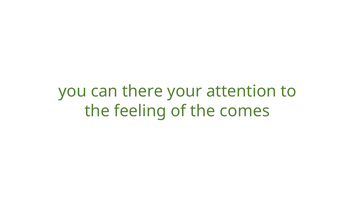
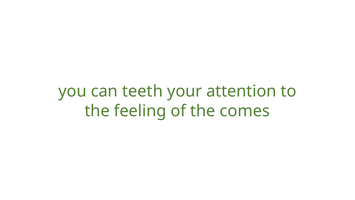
there: there -> teeth (142, 91)
